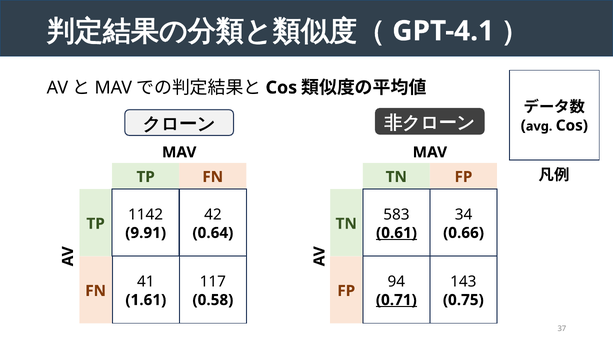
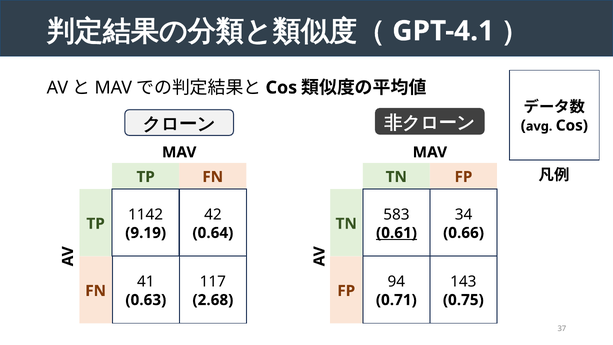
9.91: 9.91 -> 9.19 (146, 233)
1.61: 1.61 -> 0.63 (146, 300)
0.58: 0.58 -> 2.68 (213, 300)
0.71 underline: present -> none (396, 300)
